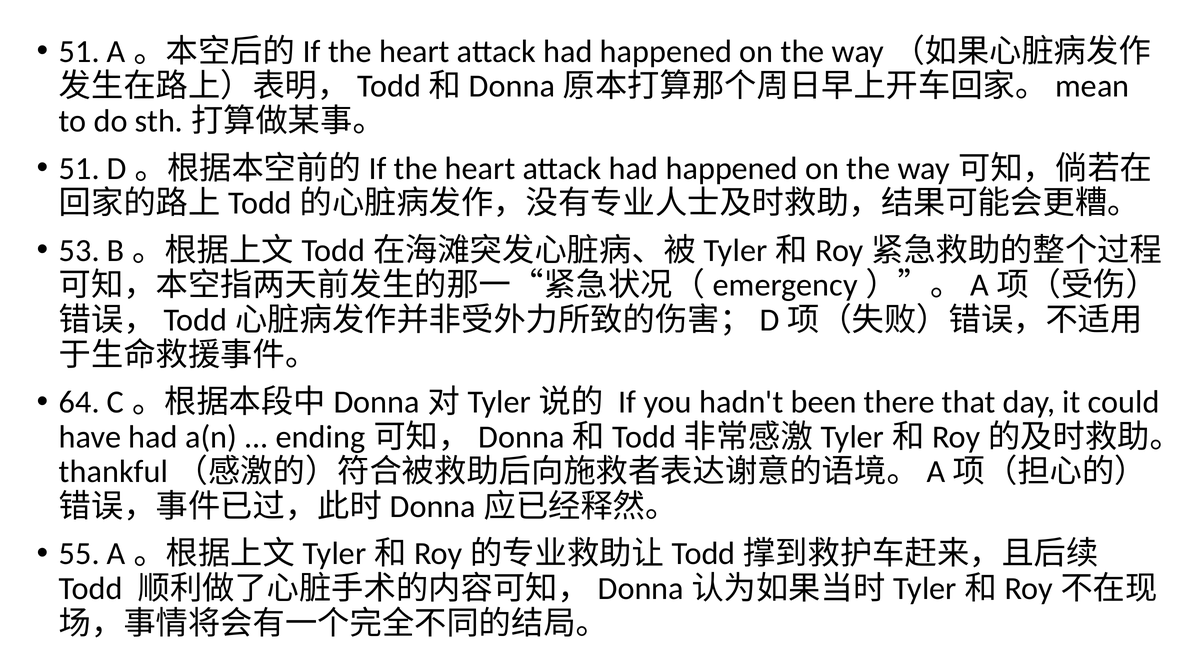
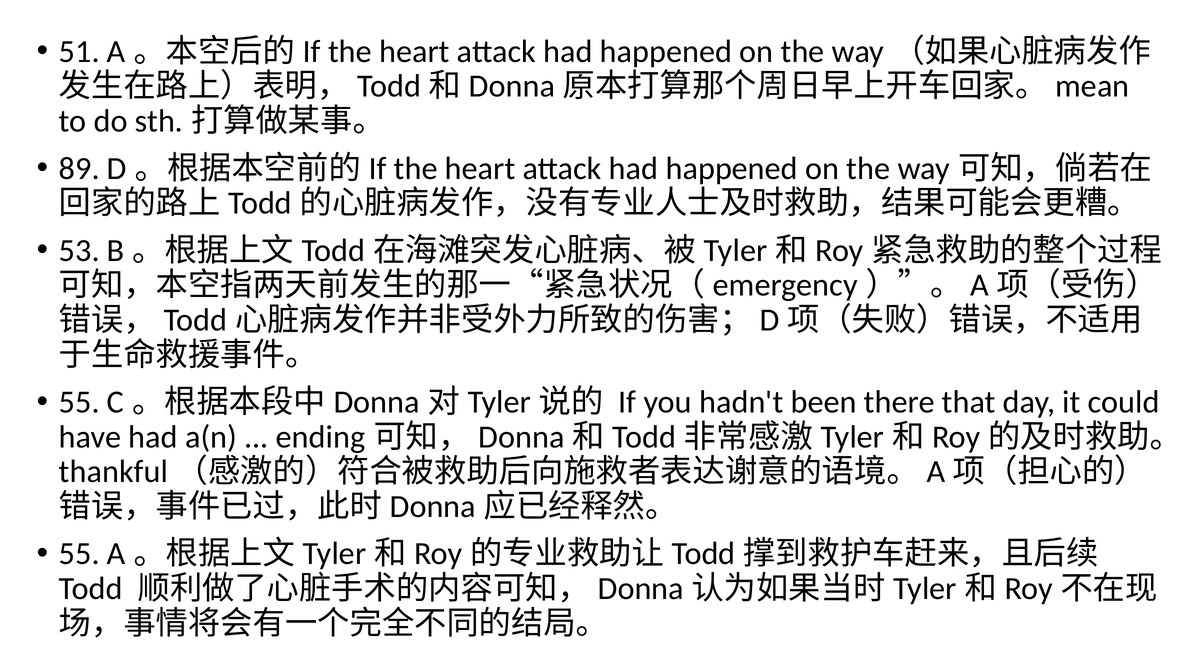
51: 51 -> 89 (79, 168)
64: 64 -> 55 (79, 402)
